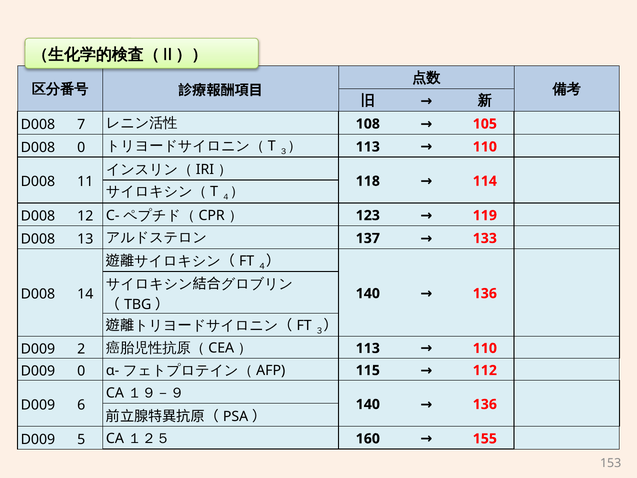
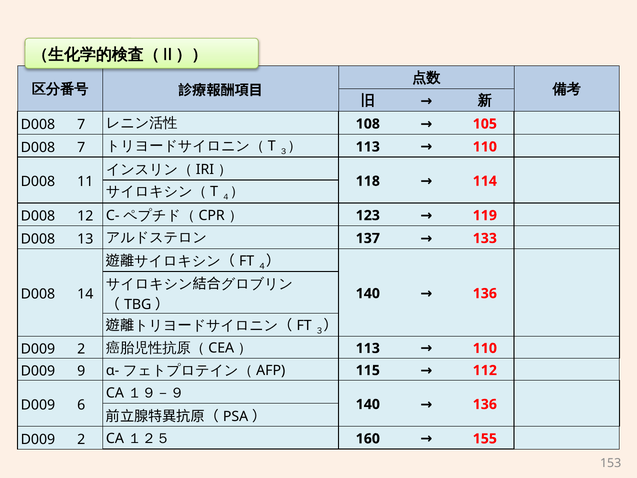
0: 0 -> 7 (81, 147)
D009 0: 0 -> 9 (81, 371)
5: 5 -> 2 (81, 439)
